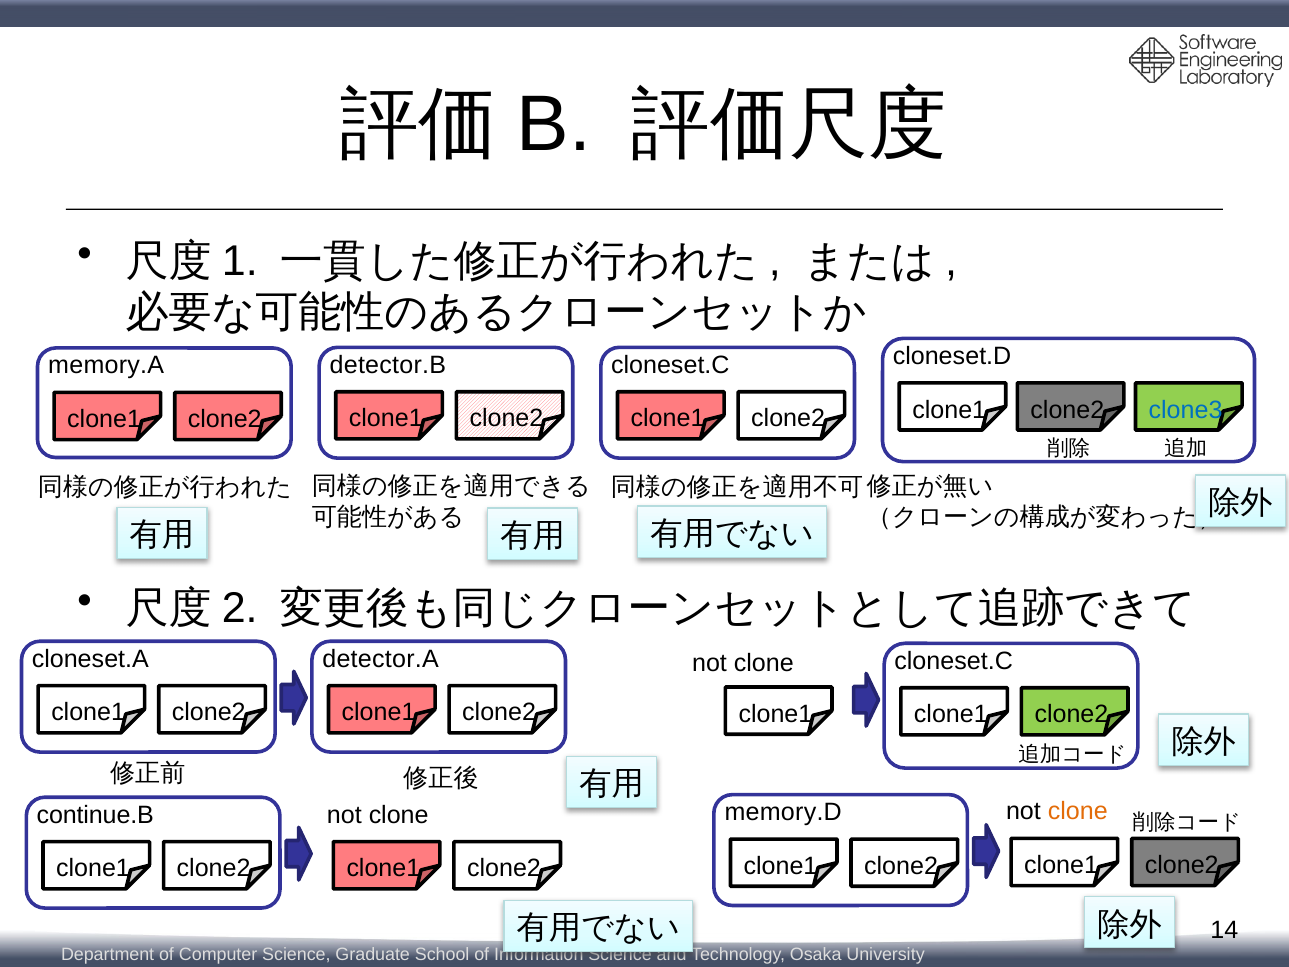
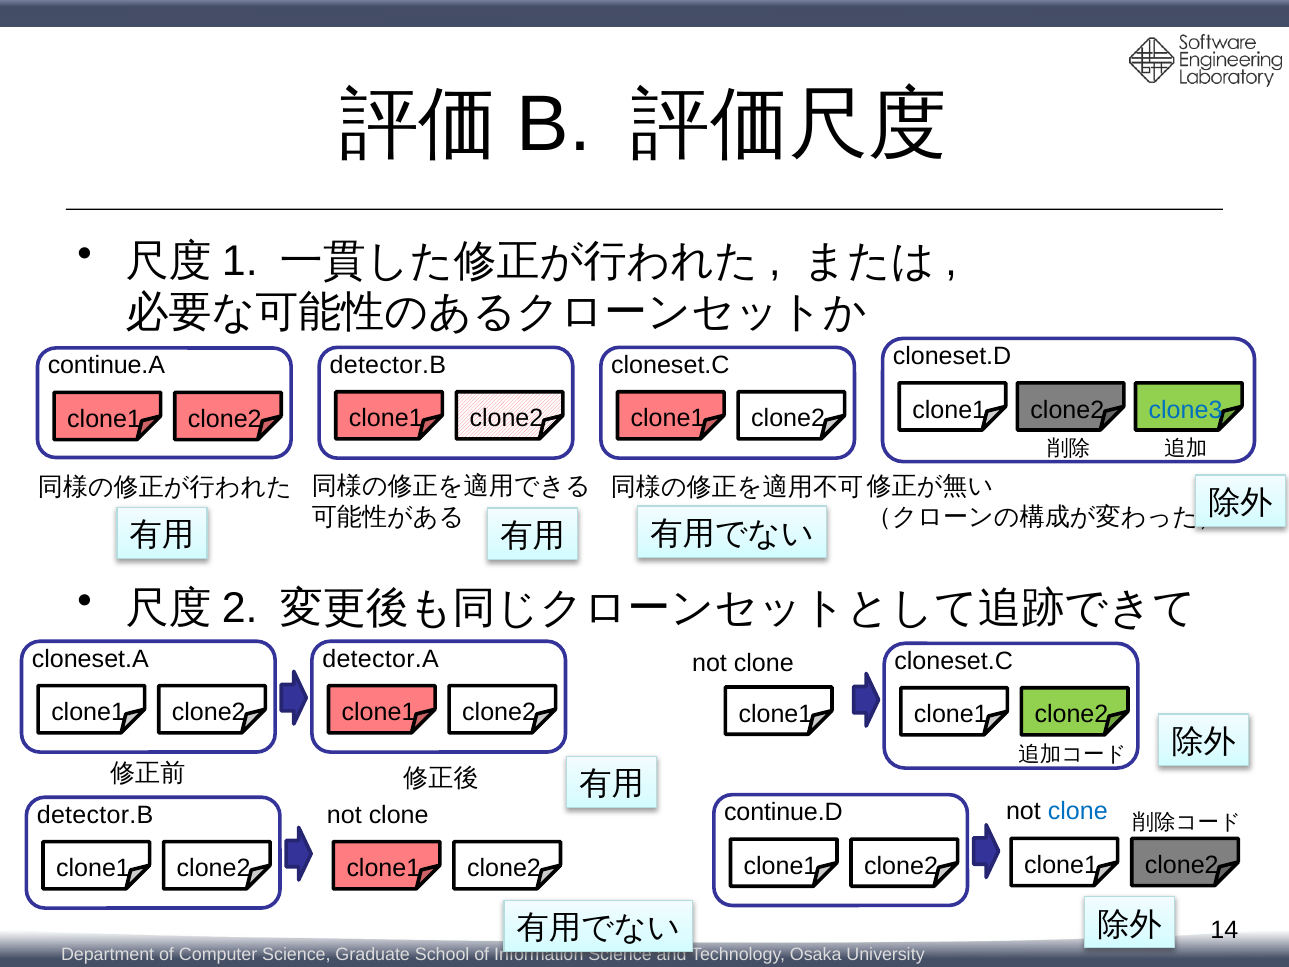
memory.A: memory.A -> continue.A (106, 365)
clone colour: orange -> blue (1078, 811)
memory.D: memory.D -> continue.D (783, 812)
continue.B: continue.B -> detector.B (95, 815)
